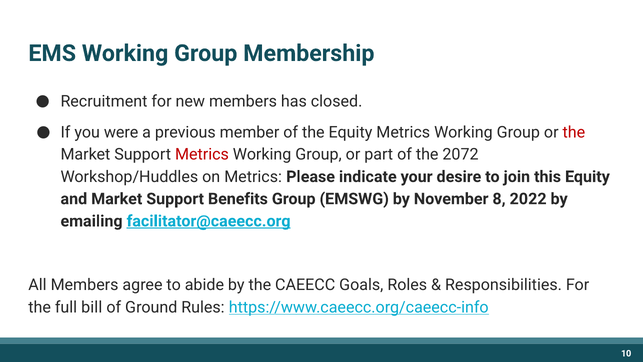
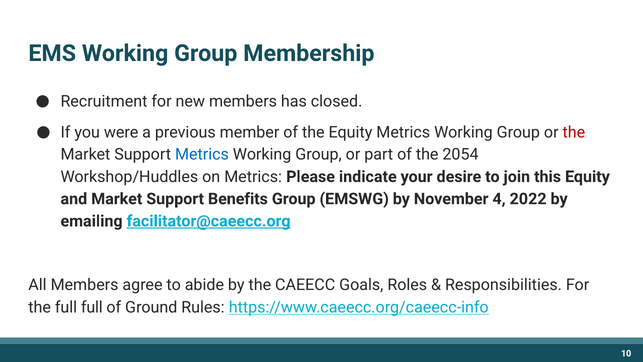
Metrics colour: red -> blue (202, 154)
2072: 2072 -> 2054 (461, 154)
8: 8 -> 4 (499, 199)
full bill: bill -> full (92, 307)
